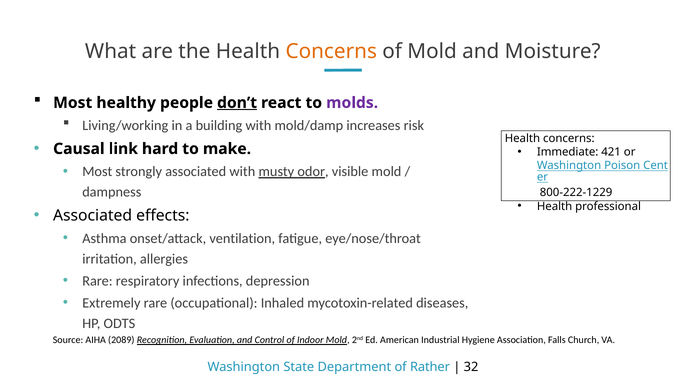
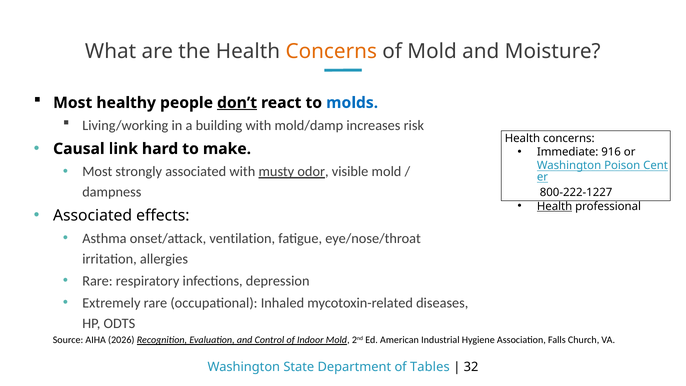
molds colour: purple -> blue (352, 103)
421: 421 -> 916 (611, 152)
800-222-1229: 800-222-1229 -> 800-222-1227 (576, 193)
Health underline: none -> present (555, 206)
2089: 2089 -> 2026 (121, 340)
Rather: Rather -> Tables (430, 367)
